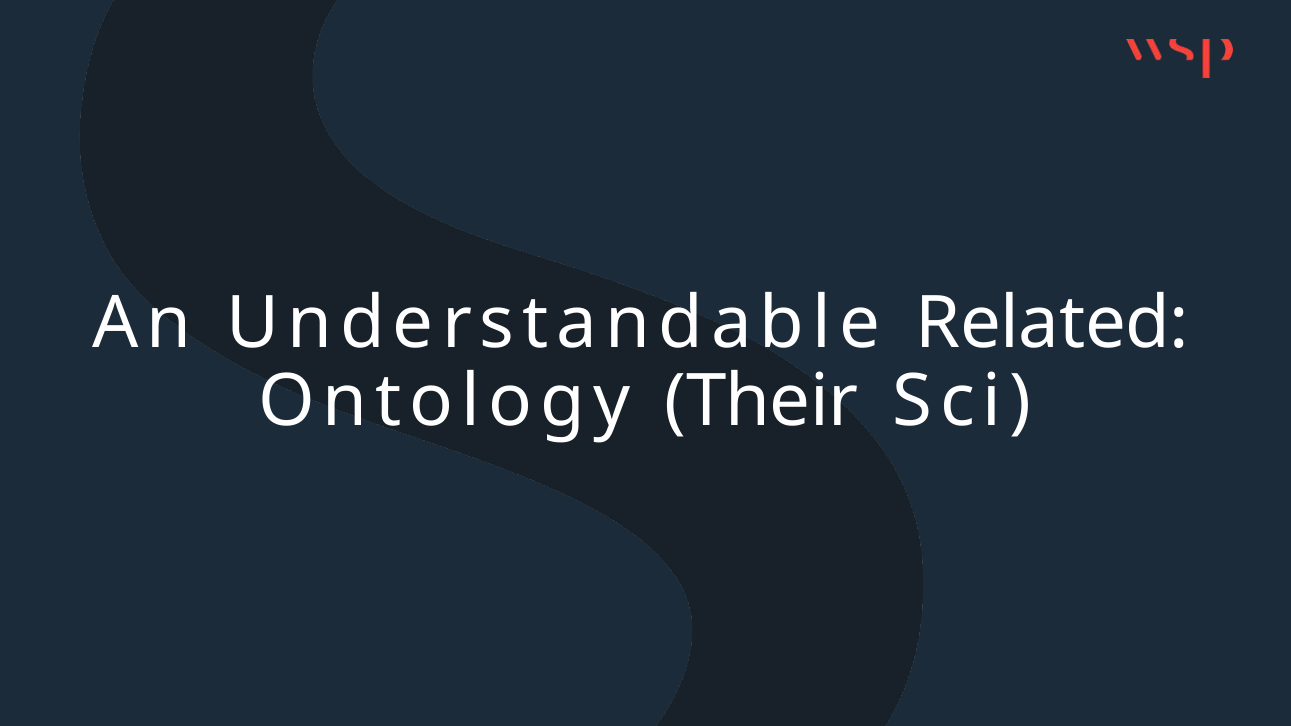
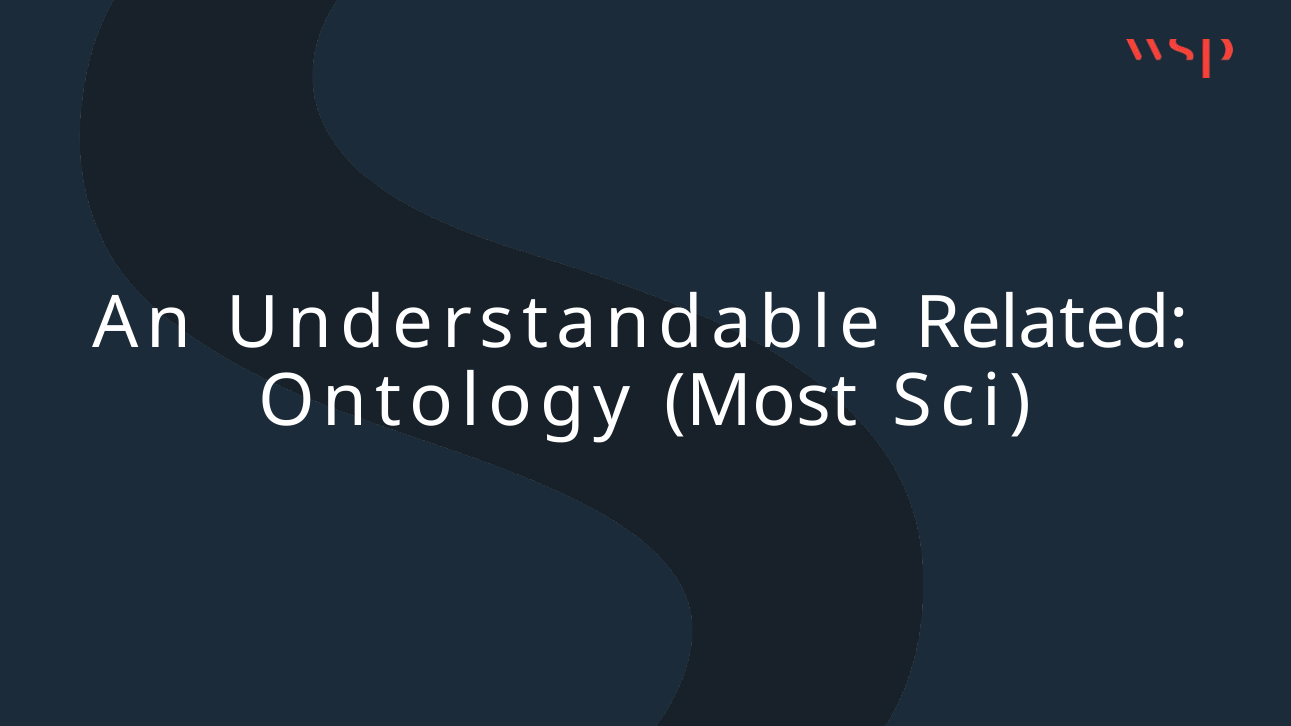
Their: Their -> Most (761, 402)
